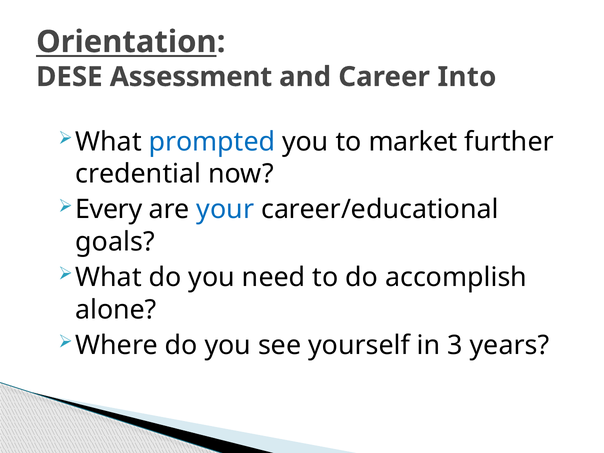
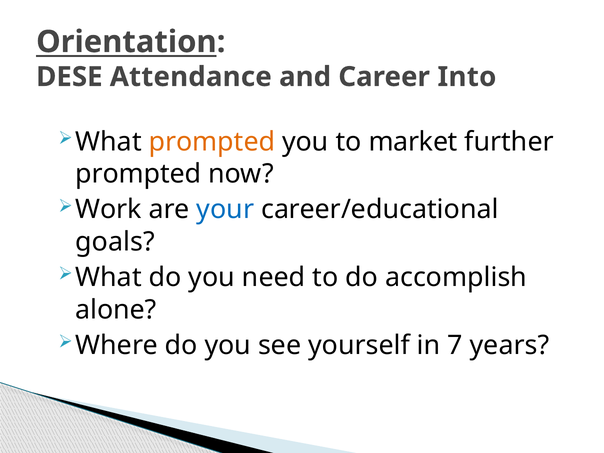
Assessment: Assessment -> Attendance (191, 77)
prompted colour: blue -> orange (212, 142)
credential: credential -> prompted (138, 174)
Every: Every -> Work (109, 210)
3: 3 -> 7 (455, 345)
